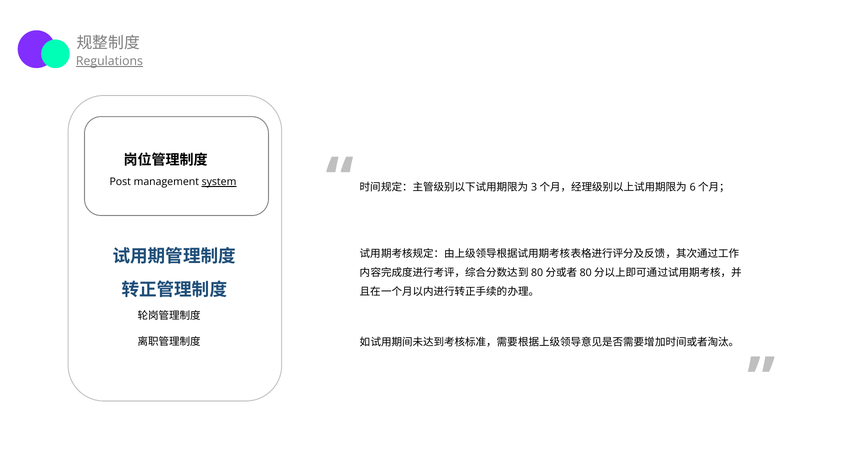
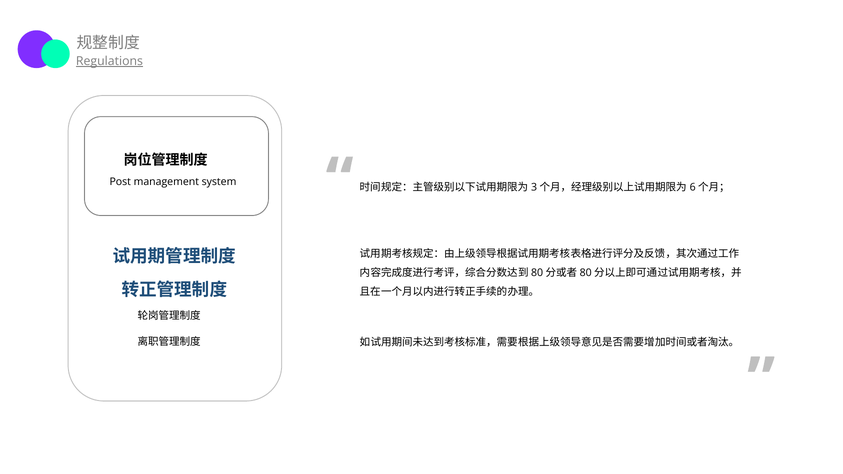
system underline: present -> none (219, 182)
